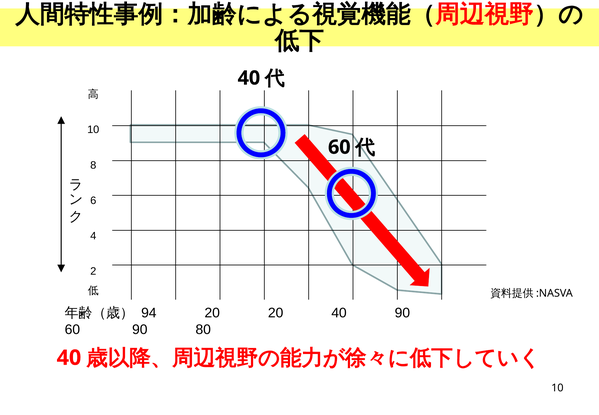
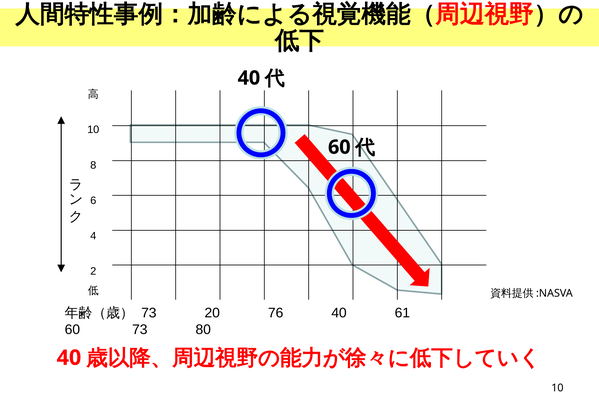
94: 94 -> 73 (149, 313)
20 20: 20 -> 76 (276, 313)
40 90: 90 -> 61 (402, 313)
60 90: 90 -> 73 (140, 329)
